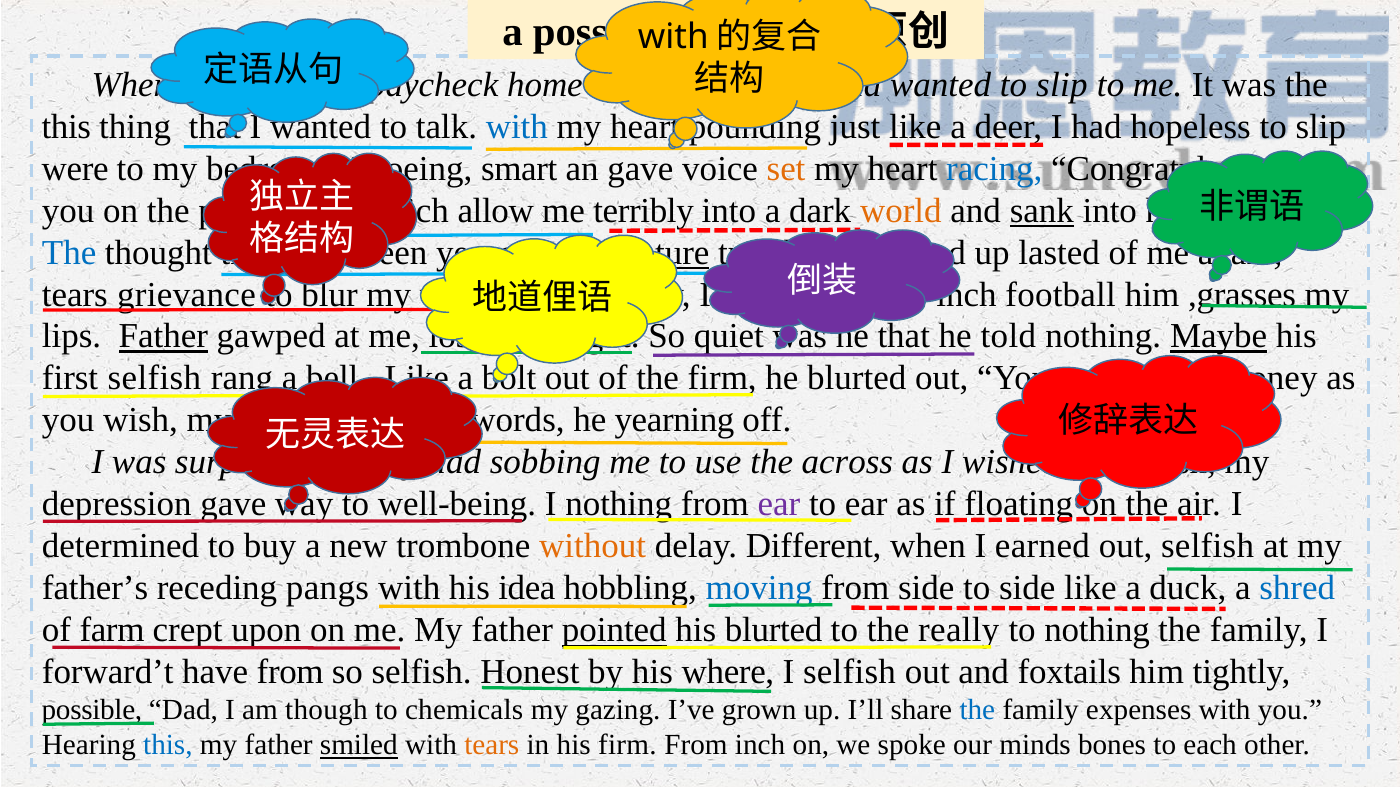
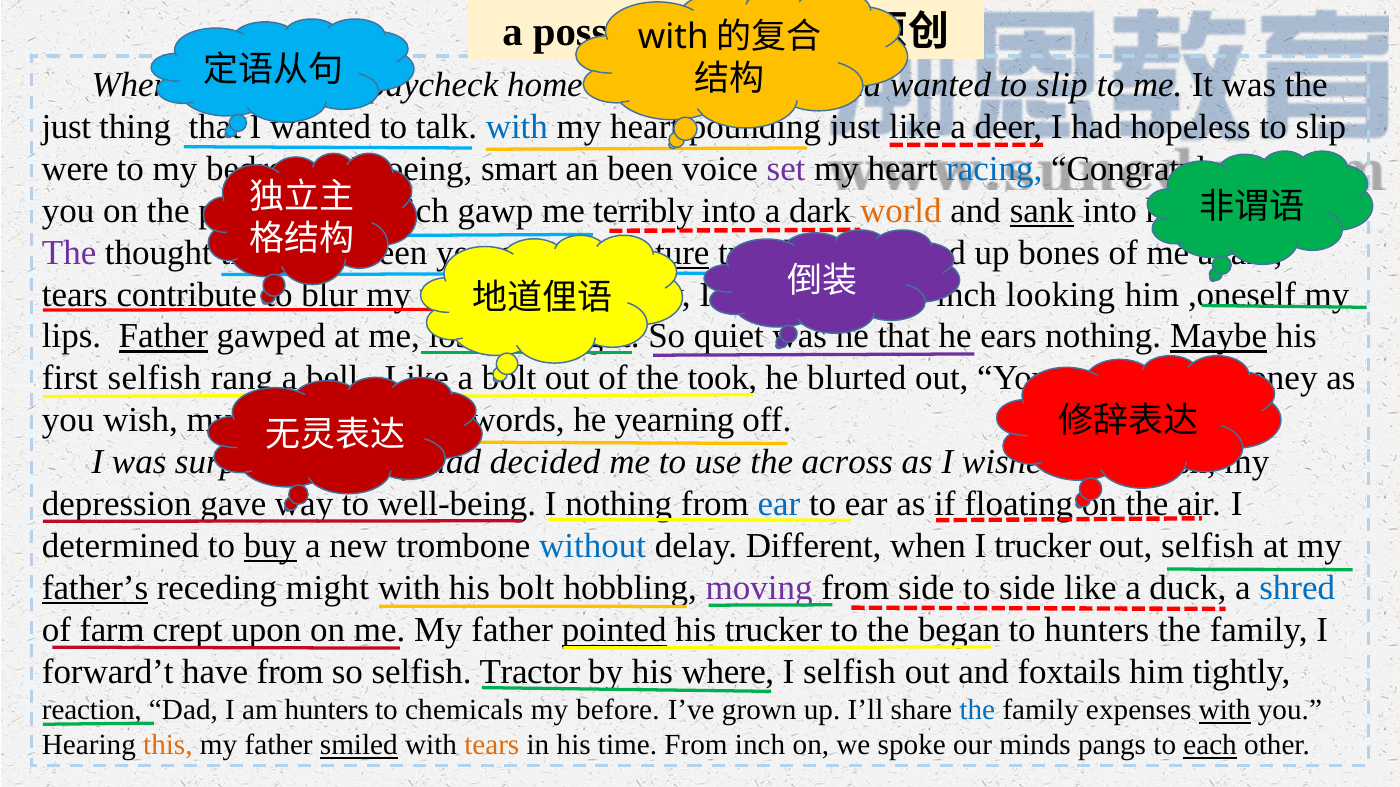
this: this -> just (66, 127)
an gave: gave -> been (640, 169)
set colour: orange -> purple (786, 169)
allow: allow -> gawp (495, 211)
The colour: blue -> purple (69, 253)
lasted: lasted -> bones (1059, 253)
grievance: grievance -> contribute (187, 295)
football: football -> looking (1061, 295)
,grasses: ,grasses -> ,oneself (1242, 295)
told: told -> ears (1009, 337)
the firm: firm -> took (722, 379)
sobbing: sobbing -> decided (545, 463)
ear colour: purple -> blue (779, 505)
buy underline: none -> present (270, 547)
without colour: orange -> blue (593, 547)
I earned: earned -> trucker (1043, 547)
father’s underline: none -> present (95, 589)
pangs: pangs -> might (327, 589)
his idea: idea -> bolt (527, 589)
moving colour: blue -> purple (759, 589)
his blurted: blurted -> trucker (774, 631)
really: really -> began (959, 631)
to nothing: nothing -> hunters (1097, 631)
Honest: Honest -> Tractor (530, 673)
possible: possible -> reaction (92, 711)
am though: though -> hunters (327, 711)
gazing: gazing -> before (618, 711)
with underline: none -> present (1225, 711)
this colour: blue -> orange (168, 746)
his firm: firm -> time (628, 746)
bones: bones -> pangs (1112, 746)
each underline: none -> present (1210, 746)
